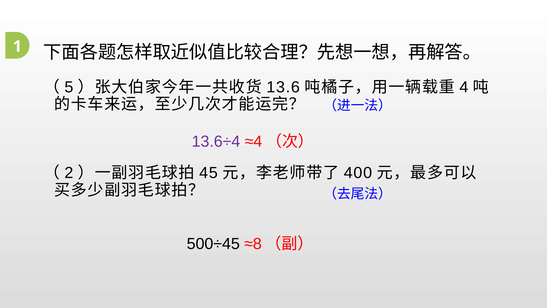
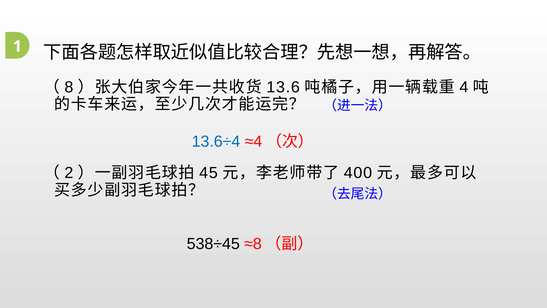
5: 5 -> 8 (69, 87)
13.6÷4 colour: purple -> blue (216, 142)
500÷45: 500÷45 -> 538÷45 (213, 244)
